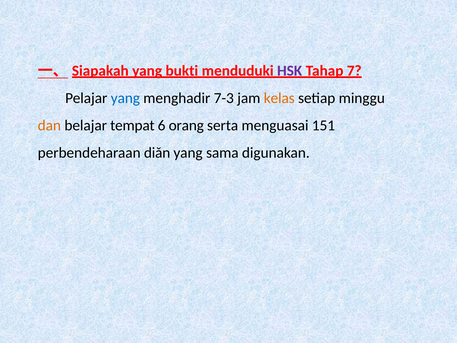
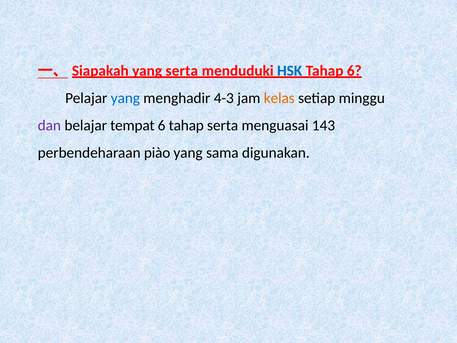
yang bukti: bukti -> serta (182, 71)
HSK colour: purple -> blue (290, 71)
Tahap 7: 7 -> 6 (354, 71)
7-3: 7-3 -> 4-3 (224, 98)
dan colour: orange -> purple (49, 125)
6 orang: orang -> tahap (186, 125)
151: 151 -> 143 (323, 125)
diǎn: diǎn -> piào (157, 153)
